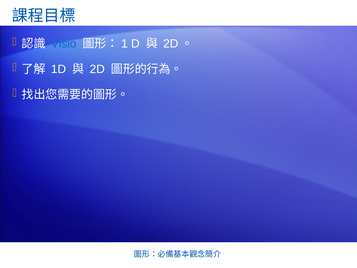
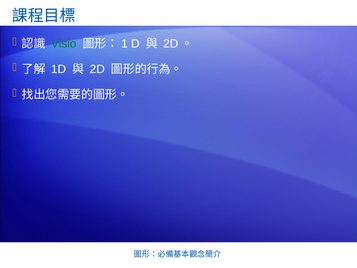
Visio colour: blue -> green (64, 44)
